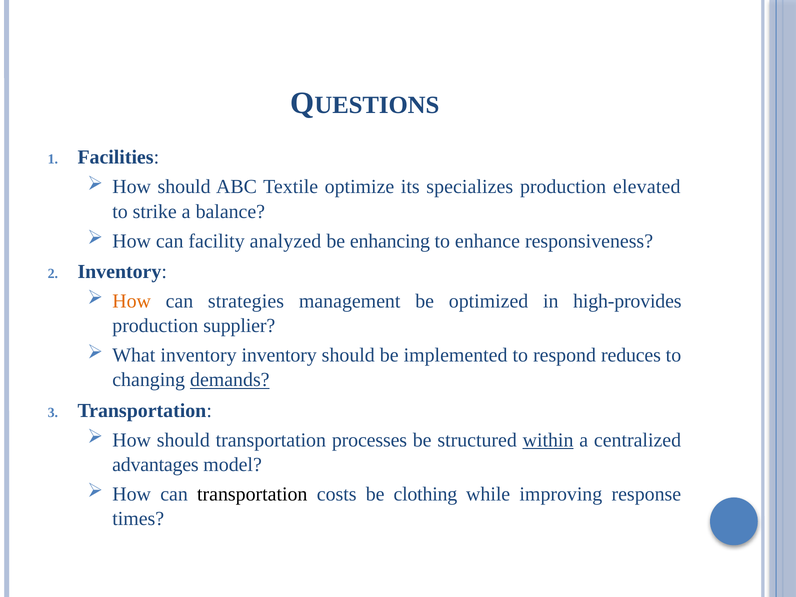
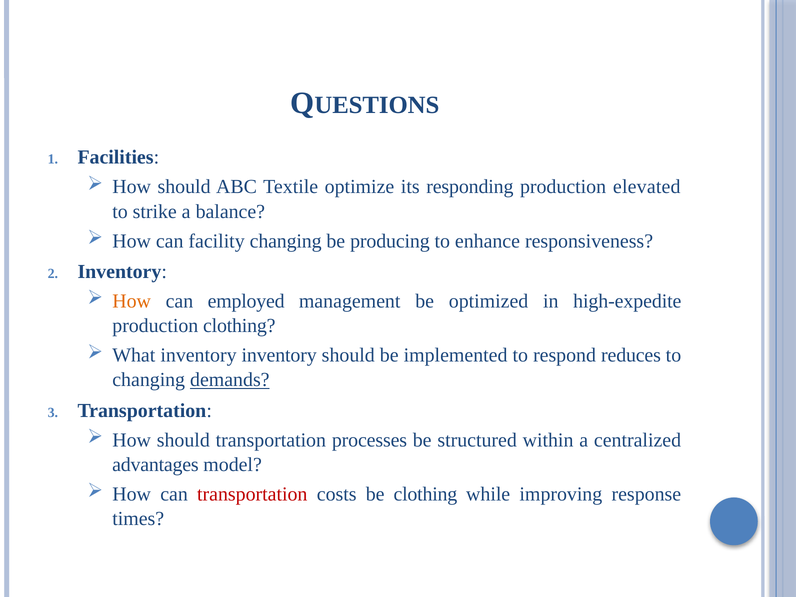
specializes: specializes -> responding (470, 187)
facility analyzed: analyzed -> changing (286, 241)
enhancing: enhancing -> producing (390, 241)
strategies: strategies -> employed (246, 301)
high-provides: high-provides -> high-expedite (627, 301)
production supplier: supplier -> clothing (239, 326)
within underline: present -> none (548, 440)
transportation colour: black -> red (252, 494)
